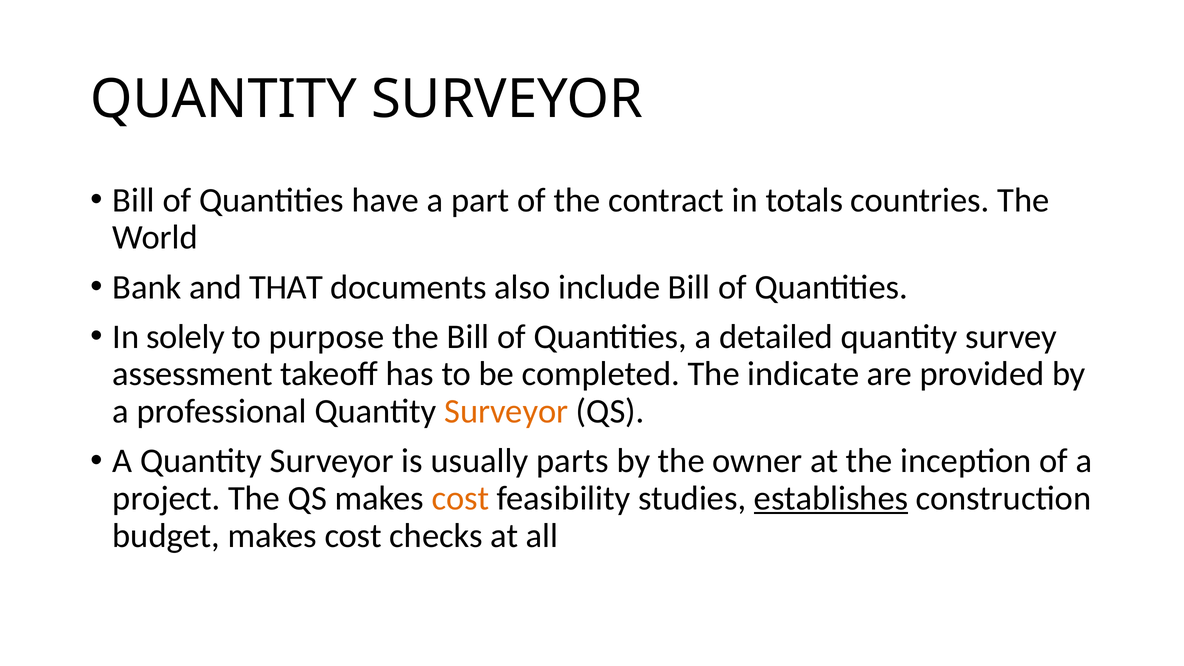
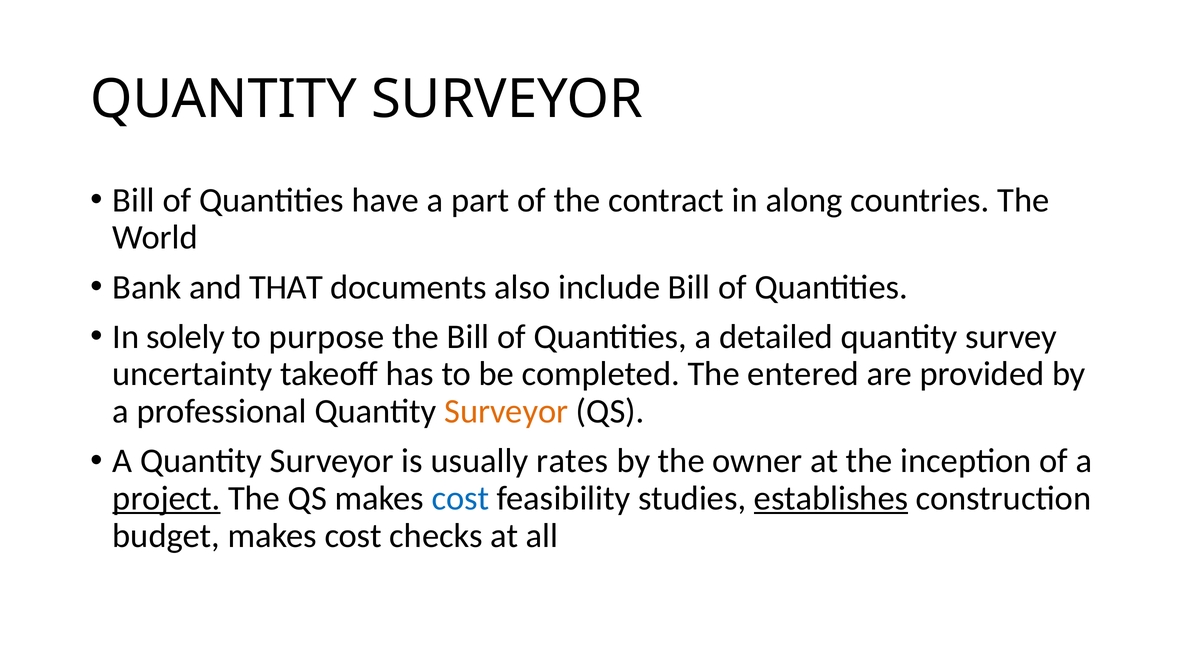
totals: totals -> along (804, 200)
assessment: assessment -> uncertainty (193, 374)
indicate: indicate -> entered (803, 374)
parts: parts -> rates (572, 461)
project underline: none -> present (166, 498)
cost colour: orange -> blue (460, 498)
